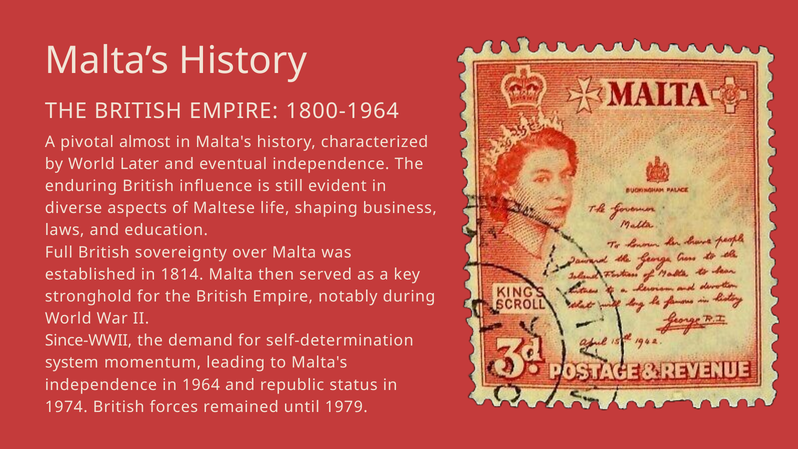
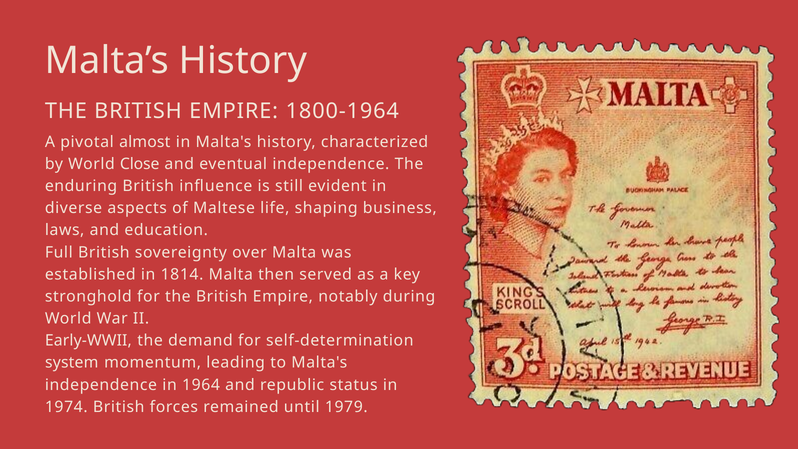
Later: Later -> Close (140, 164)
Since-WWII: Since-WWII -> Early-WWII (88, 341)
